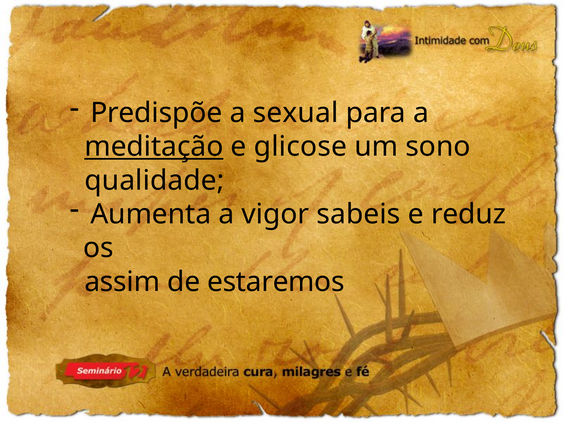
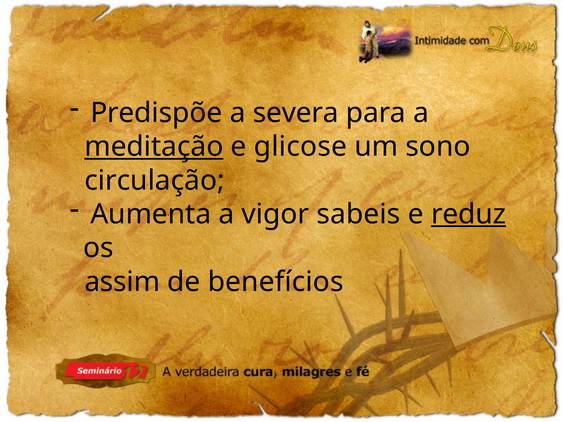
sexual: sexual -> severa (296, 113)
qualidade: qualidade -> circulação (155, 181)
reduz underline: none -> present (469, 214)
estaremos: estaremos -> benefícios (276, 282)
